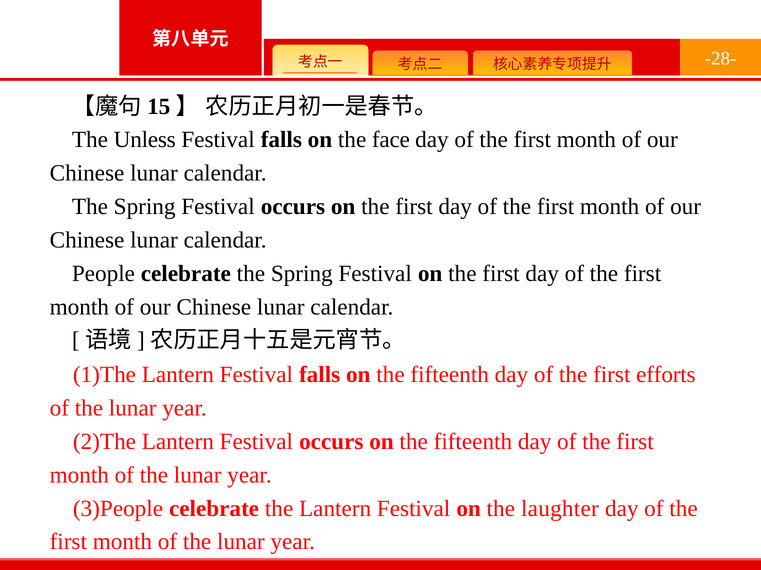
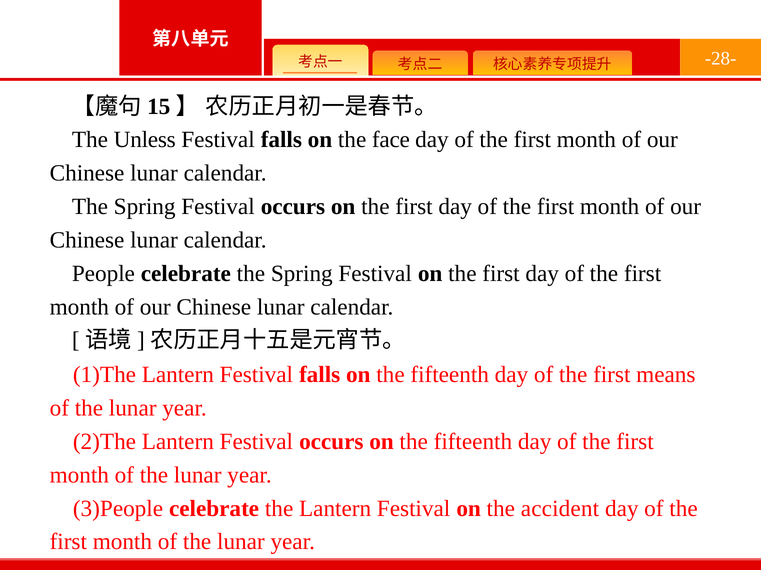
efforts: efforts -> means (666, 375)
laughter: laughter -> accident (560, 509)
